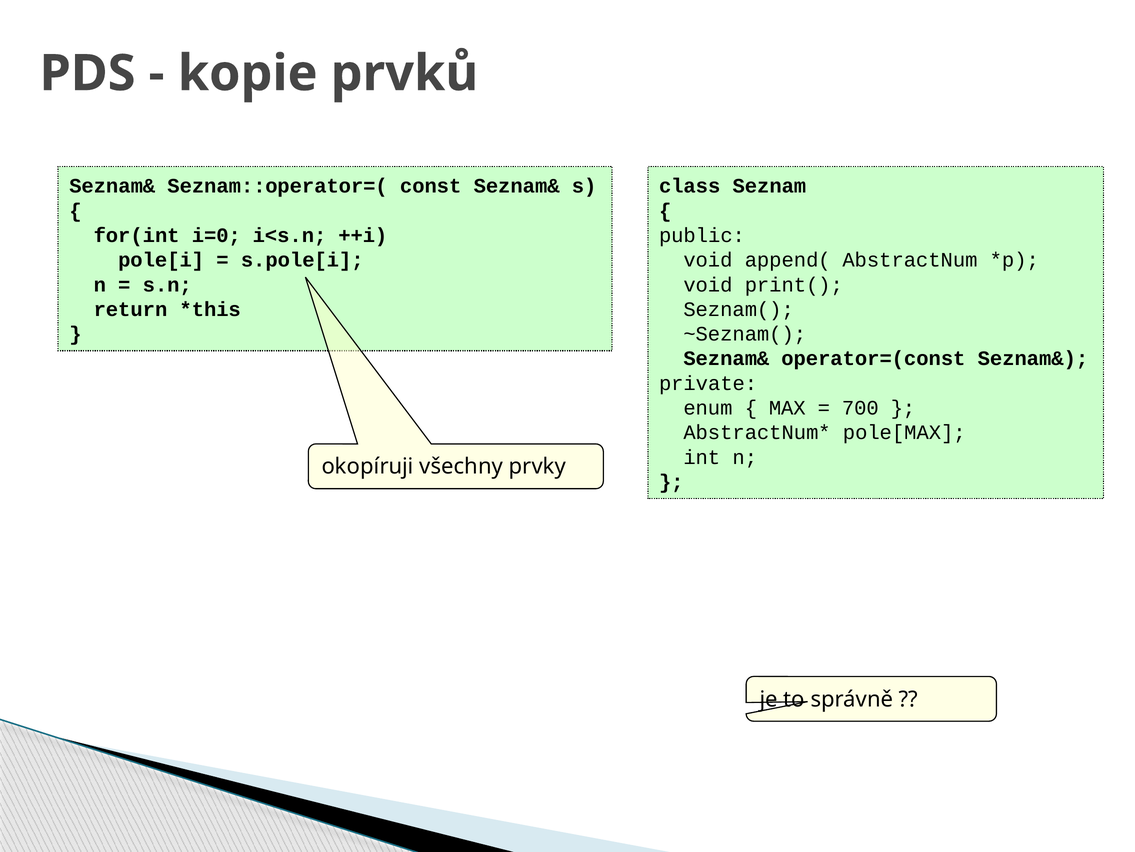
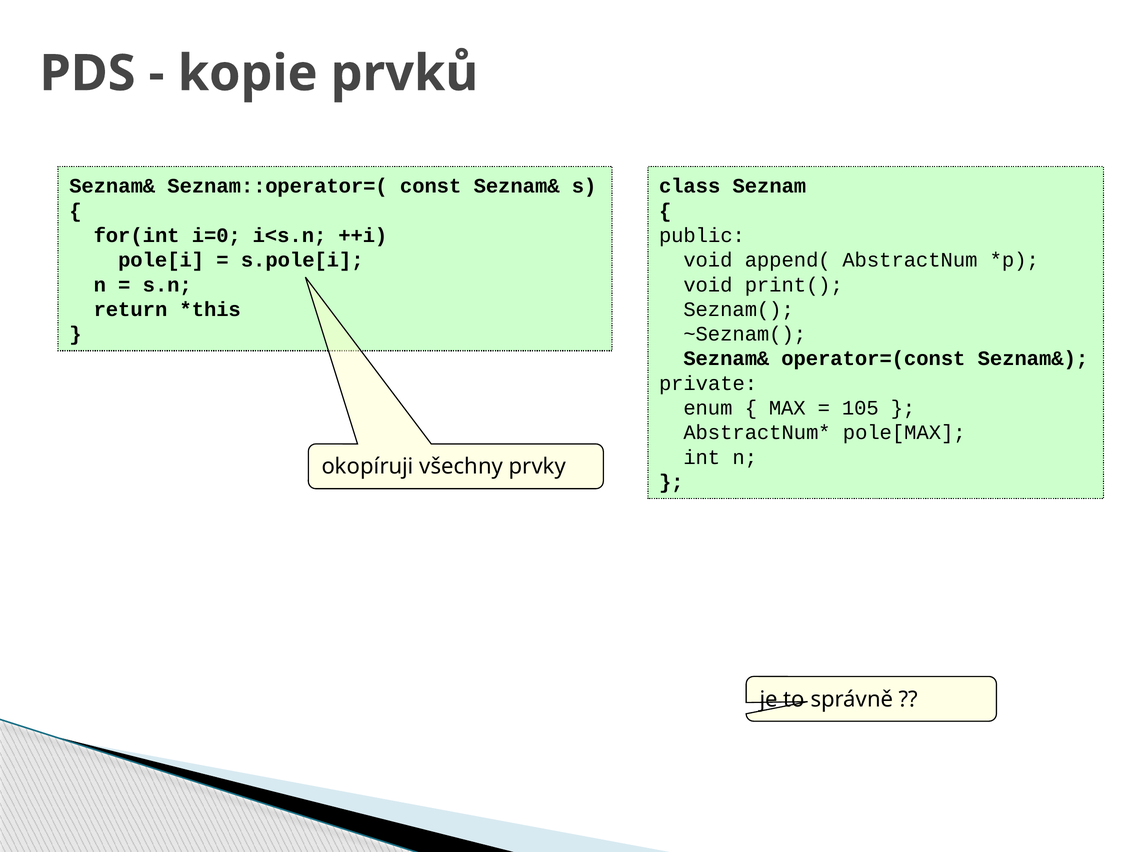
700: 700 -> 105 (860, 408)
